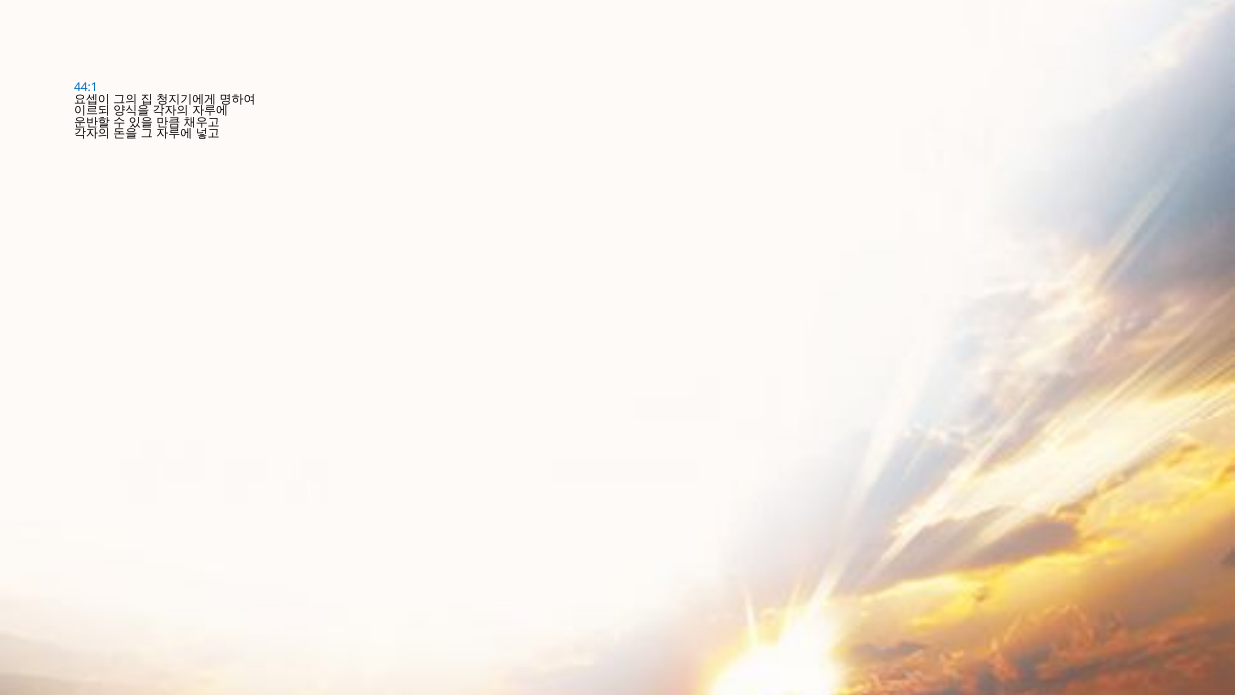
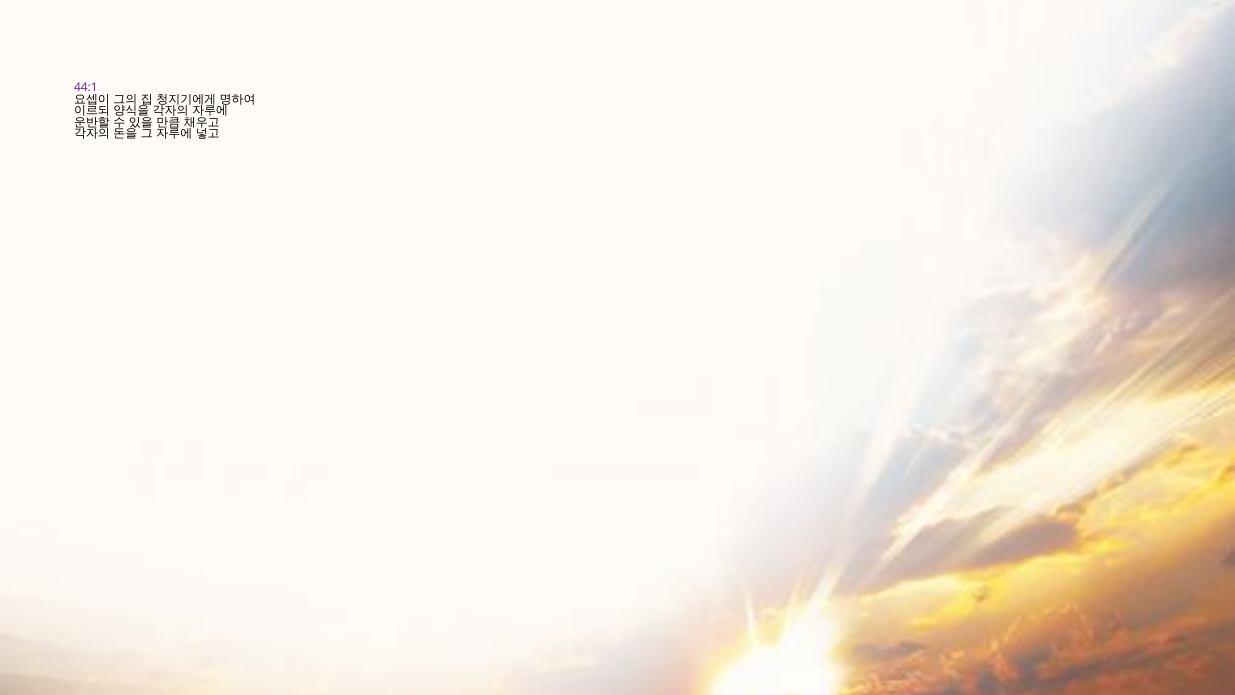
44:1 colour: blue -> purple (86, 88)
